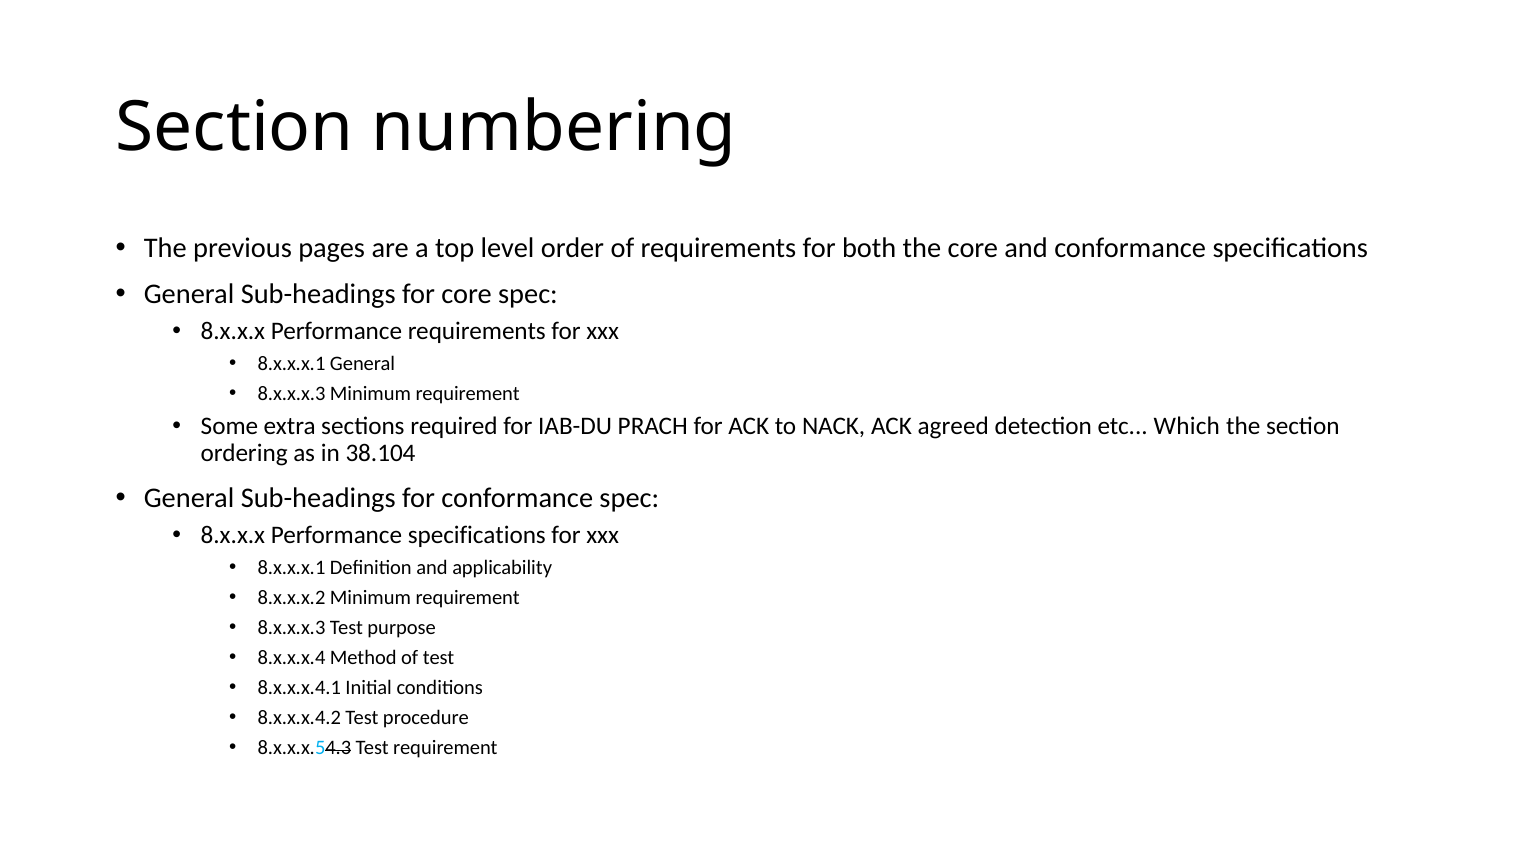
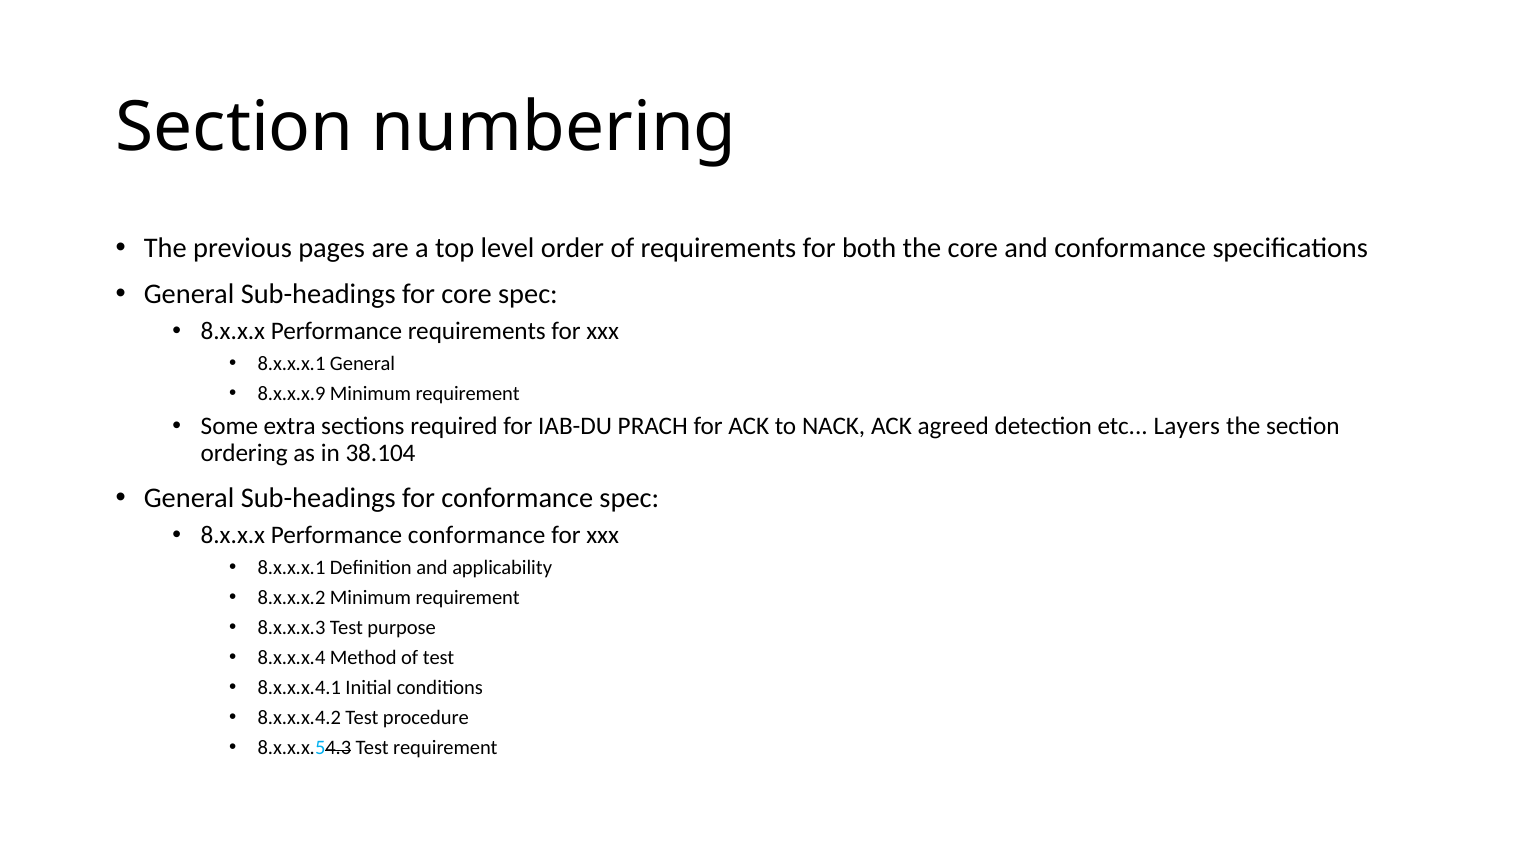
8.x.x.x.3: 8.x.x.x.3 -> 8.x.x.x.9 (291, 394)
Which: Which -> Layers (1187, 426)
Performance specifications: specifications -> conformance (477, 535)
